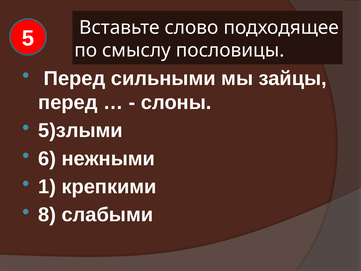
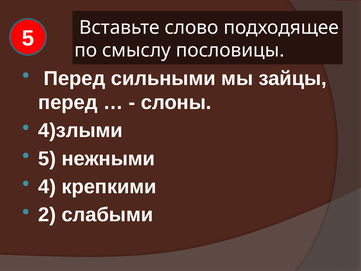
5)злыми: 5)злыми -> 4)злыми (80, 130)
6: 6 -> 5 (47, 159)
1: 1 -> 4 (47, 187)
8: 8 -> 2 (47, 215)
